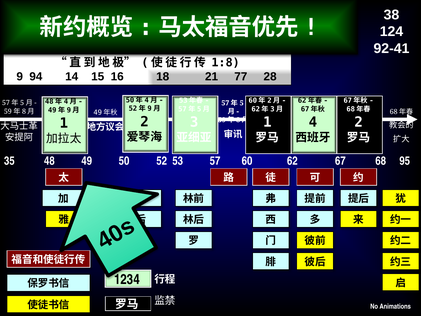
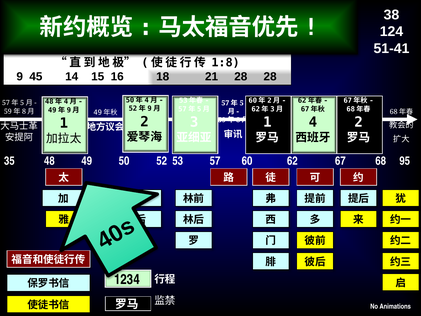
92-41: 92-41 -> 51-41 (391, 48)
94: 94 -> 45 (36, 77)
21 77: 77 -> 28 (241, 77)
